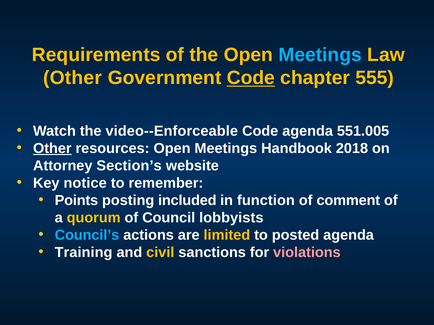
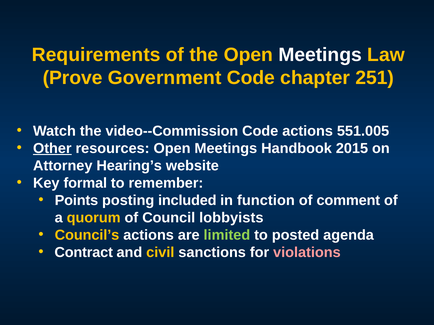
Meetings colour: light blue -> white (320, 55)
Other: Other -> Prove (73, 78)
Code underline: present -> none (251, 78)
555: 555 -> 251 (375, 78)
video--Enforceable: video--Enforceable -> video--Commission (172, 131)
Code agenda: agenda -> actions (308, 131)
2018: 2018 -> 2015 (352, 149)
Section’s: Section’s -> Hearing’s (129, 166)
notice: notice -> formal (85, 183)
Council’s colour: light blue -> yellow (87, 235)
limited colour: yellow -> light green (227, 235)
Training: Training -> Contract (84, 253)
